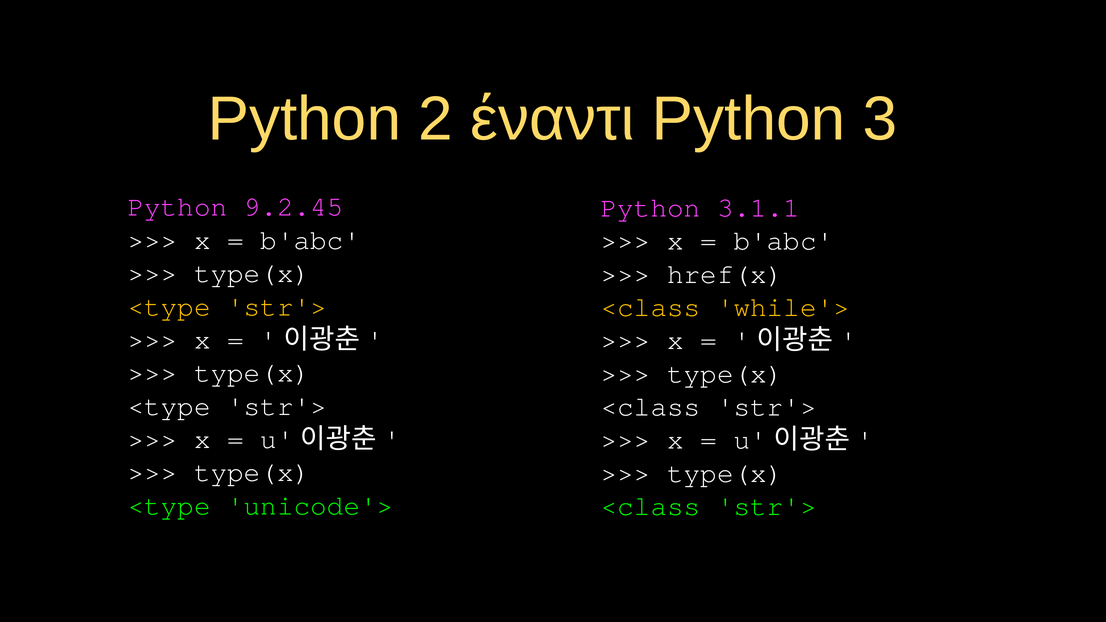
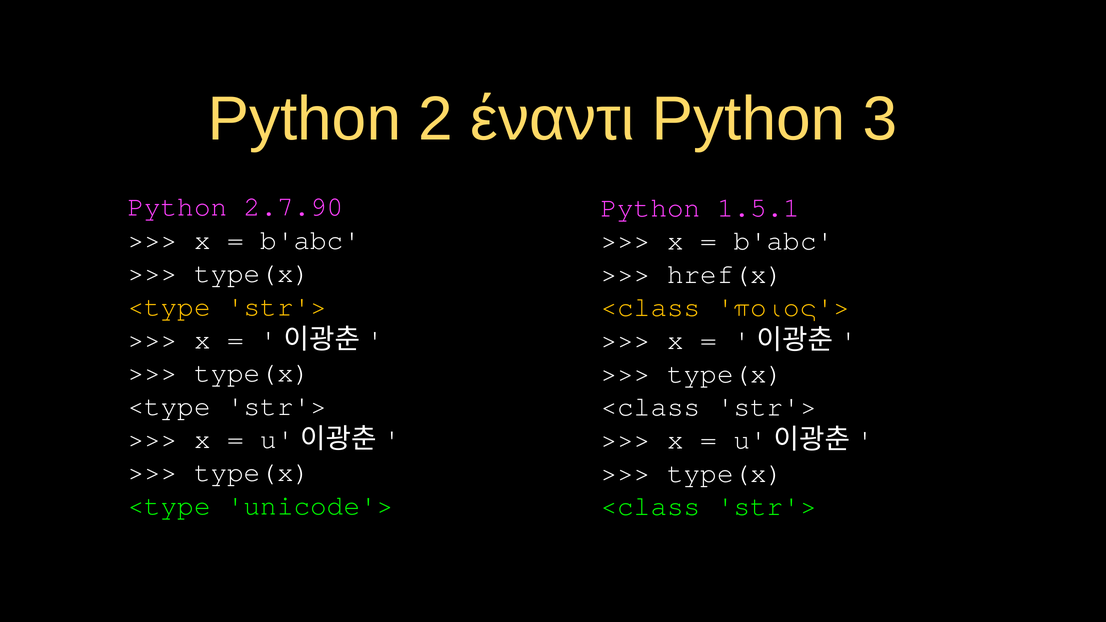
9.2.45: 9.2.45 -> 2.7.90 (294, 207)
3.1.1: 3.1.1 -> 1.5.1 (759, 208)
while'>: while'> -> ποιος'> (783, 307)
